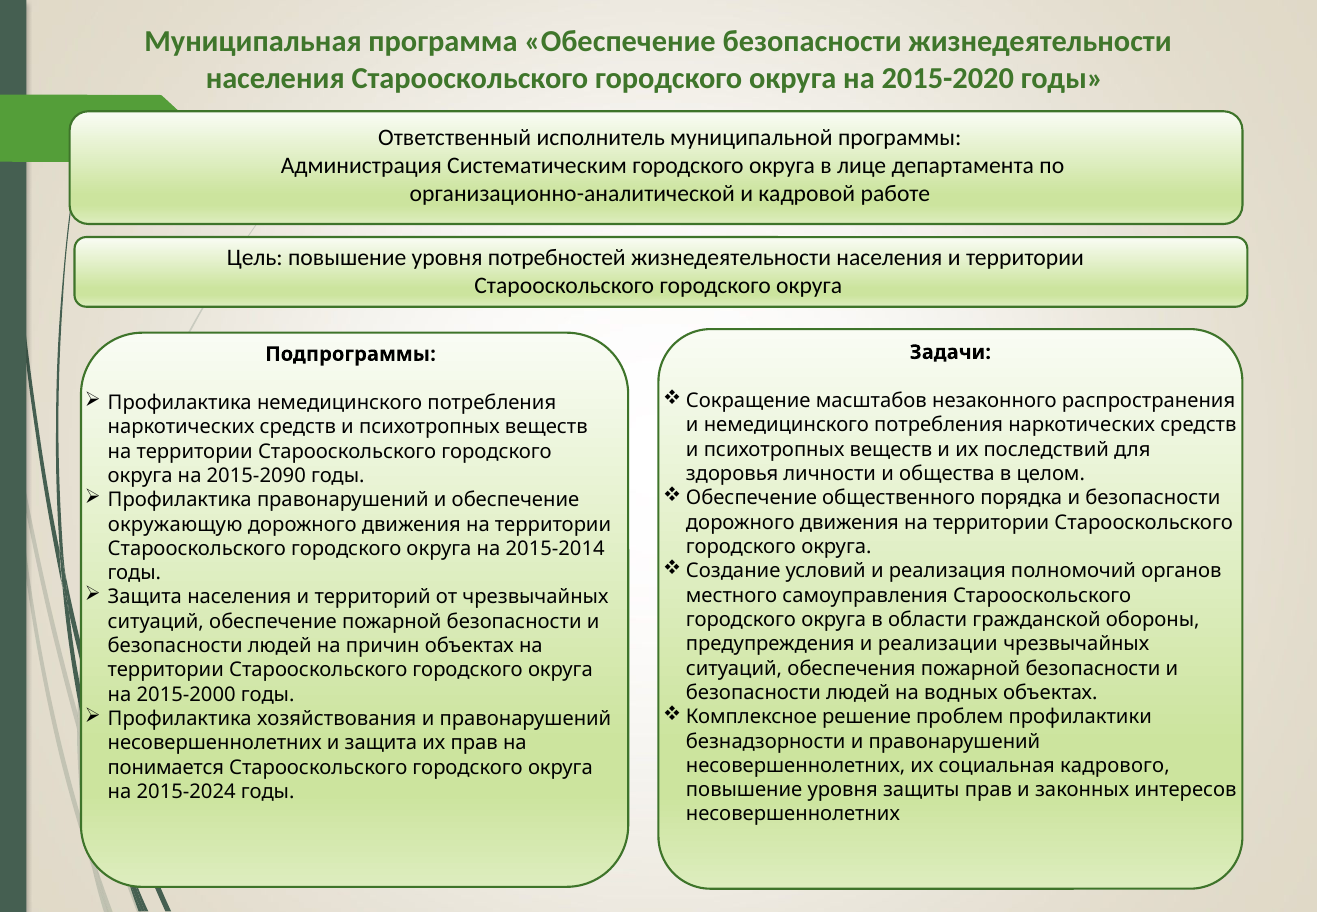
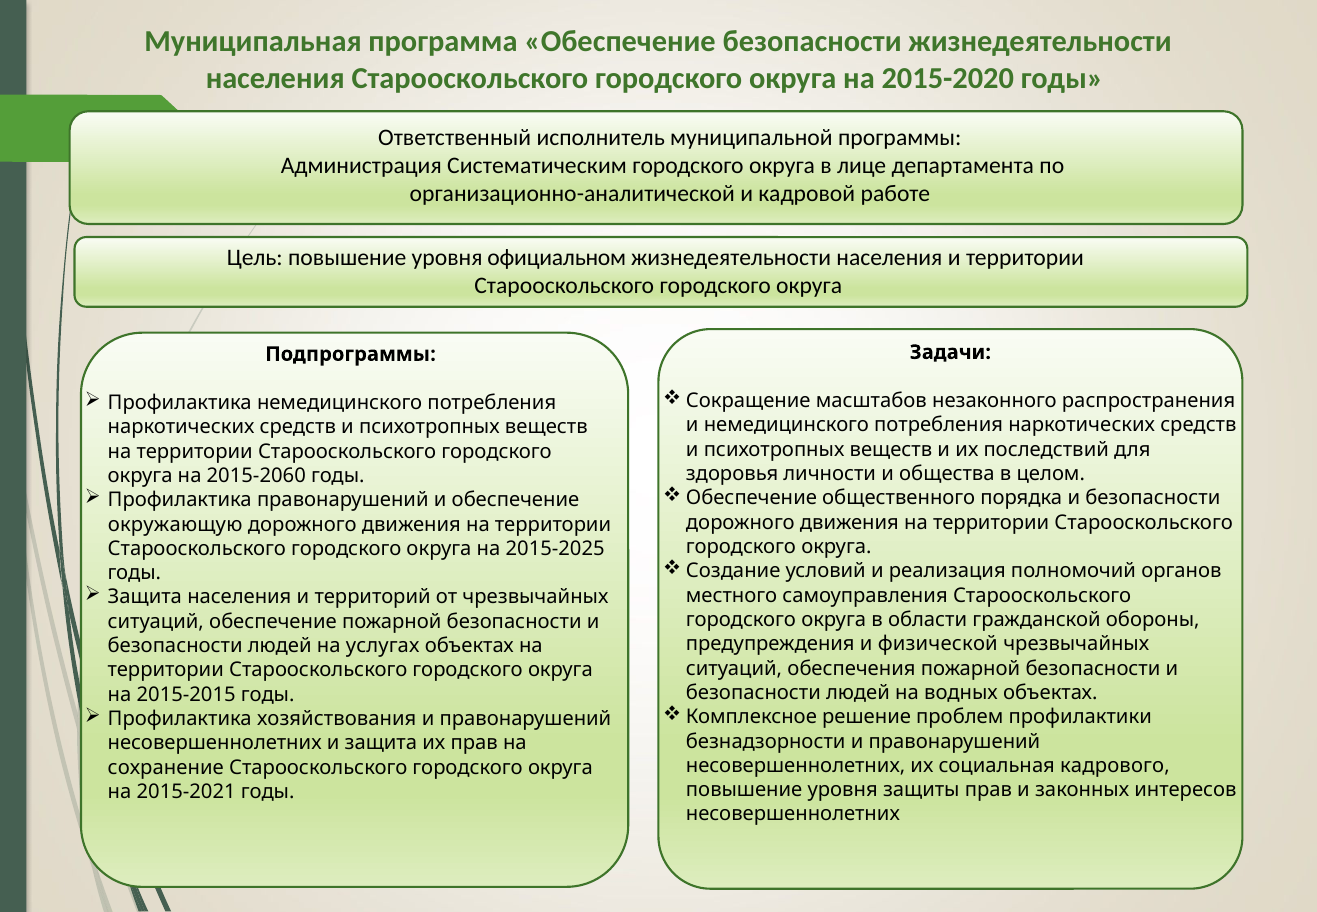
потребностей: потребностей -> официальном (557, 258)
2015-2090: 2015-2090 -> 2015-2060 (256, 476)
2015-2014: 2015-2014 -> 2015-2025 (555, 549)
реализации: реализации -> физической (938, 644)
причин: причин -> услугах (383, 646)
2015-2000: 2015-2000 -> 2015-2015 (186, 694)
понимается: понимается -> сохранение (166, 767)
2015-2024: 2015-2024 -> 2015-2021 (186, 792)
